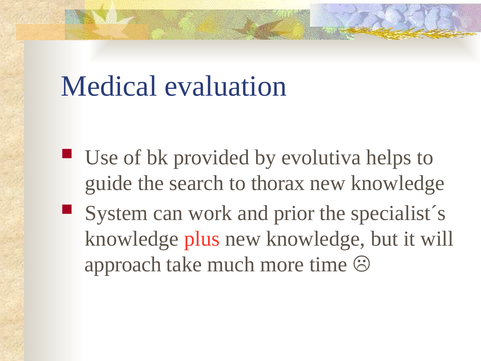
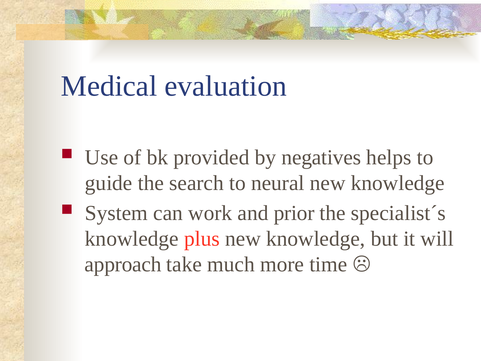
evolutiva: evolutiva -> negatives (321, 157)
thorax: thorax -> neural (278, 183)
